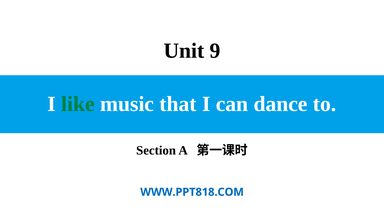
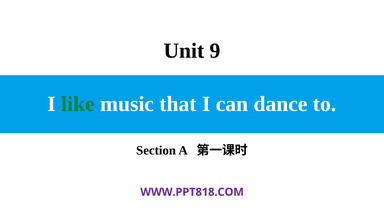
WWW.PPT818.COM colour: blue -> purple (192, 192)
